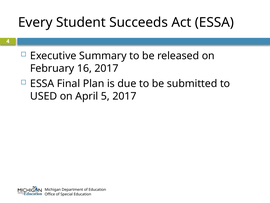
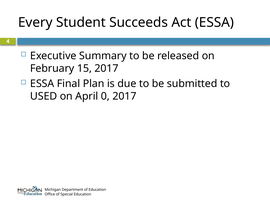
16: 16 -> 15 (84, 68)
5: 5 -> 0 (105, 96)
